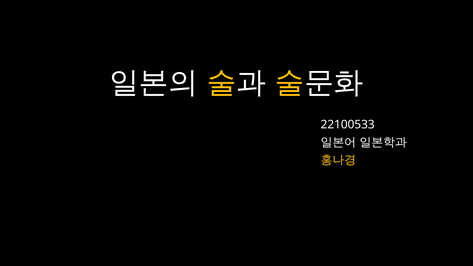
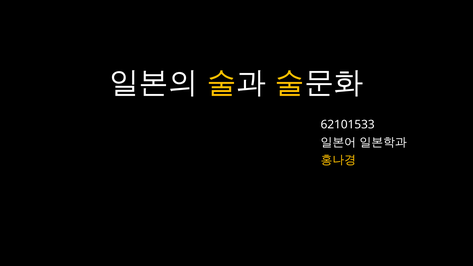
22100533: 22100533 -> 62101533 (348, 125)
